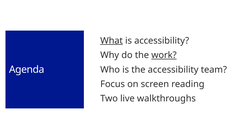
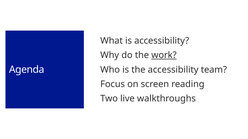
What underline: present -> none (112, 41)
